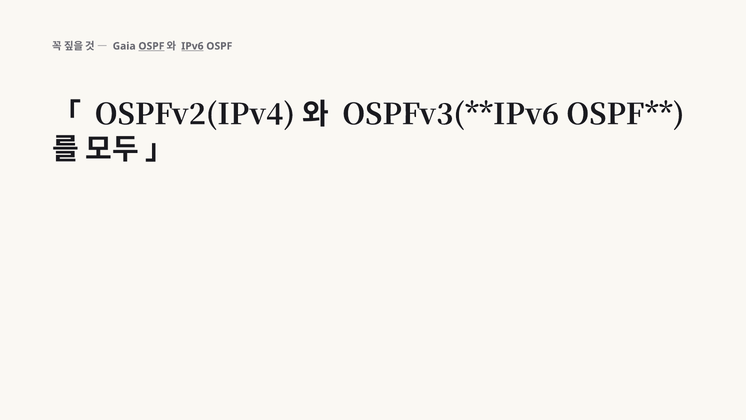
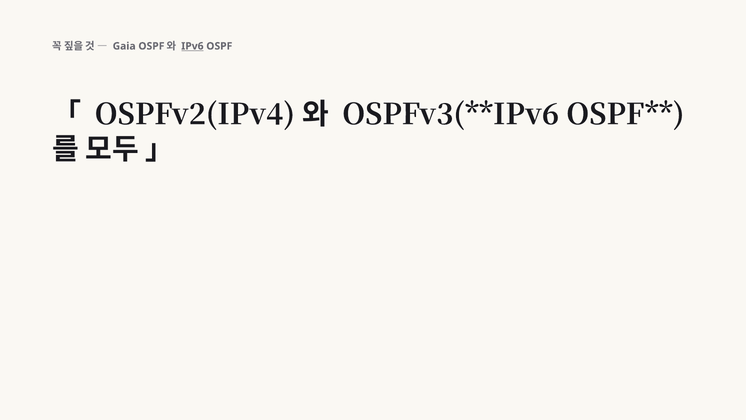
OSPF underline: present -> none (151, 46)
